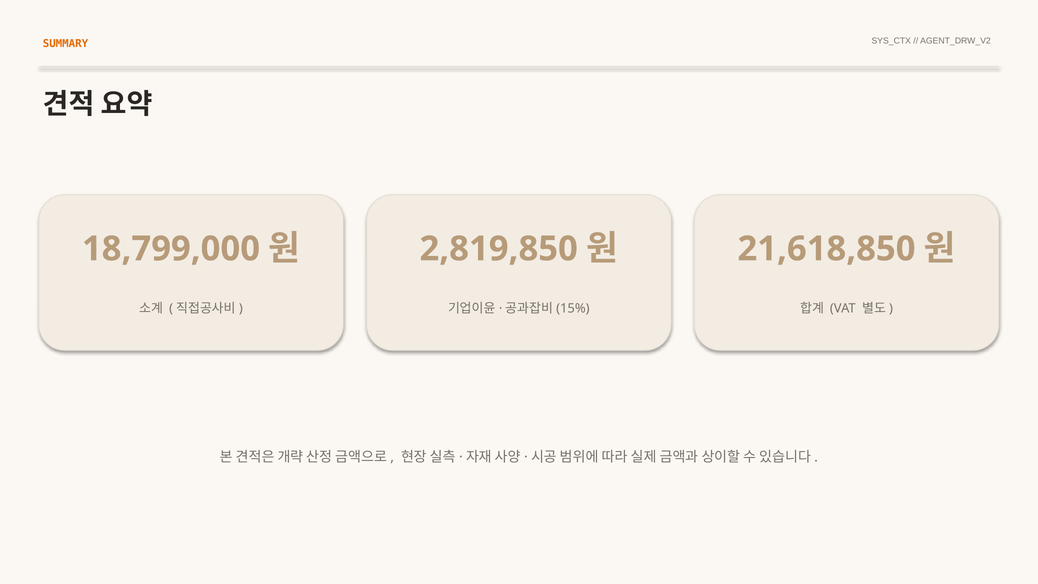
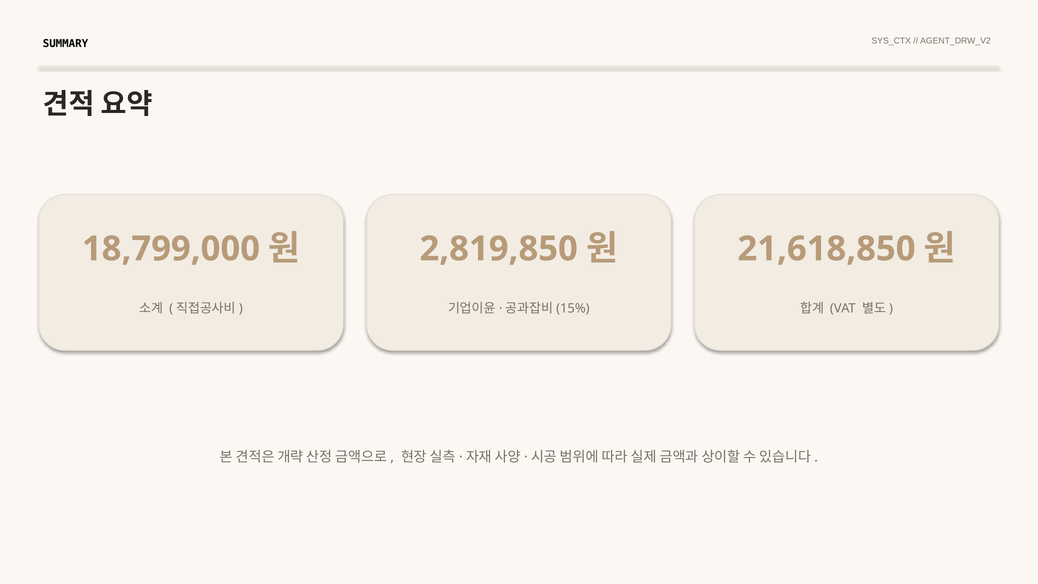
SUMMARY colour: orange -> black (65, 44)
